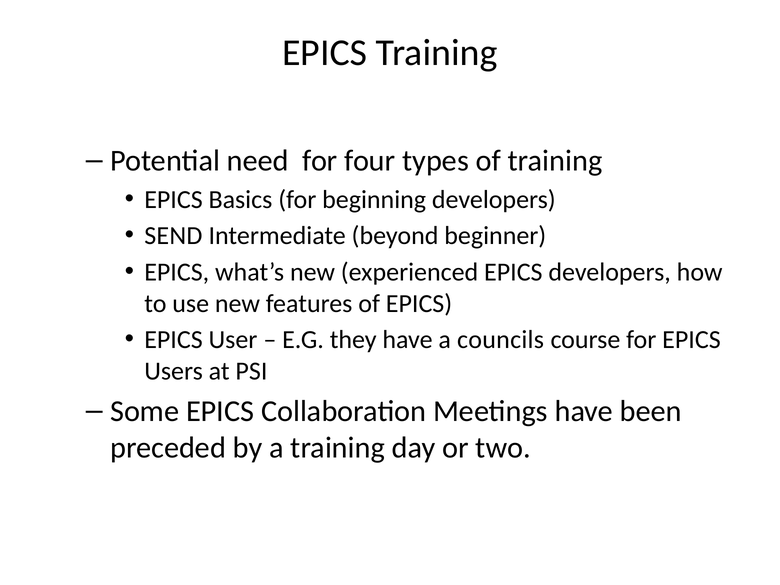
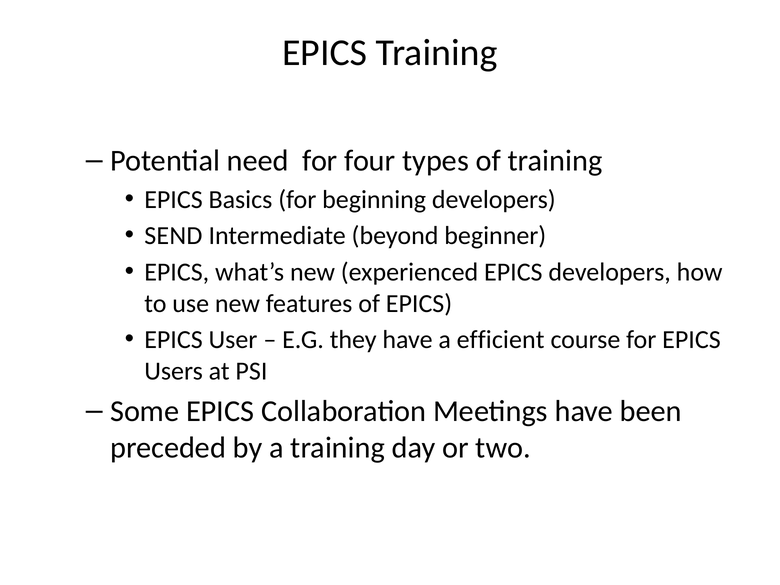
councils: councils -> efficient (501, 340)
